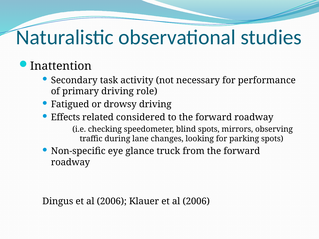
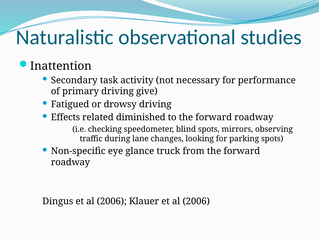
role: role -> give (147, 91)
considered: considered -> diminished (141, 118)
